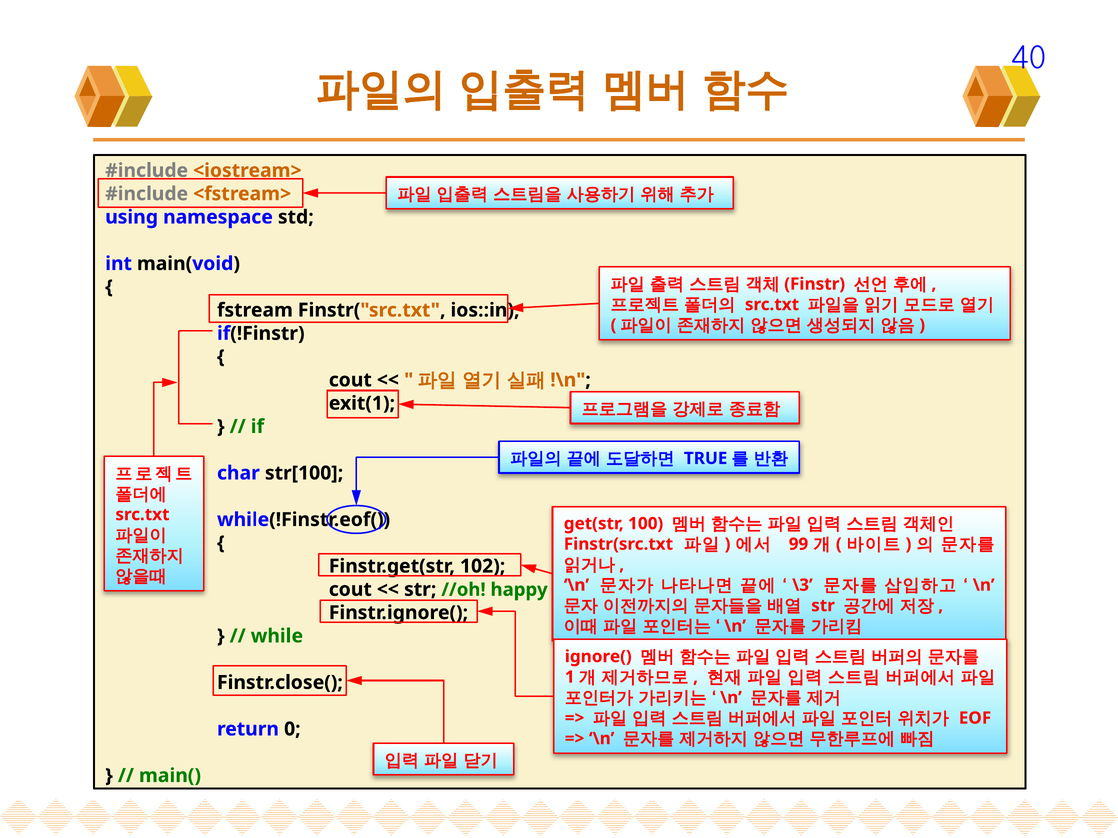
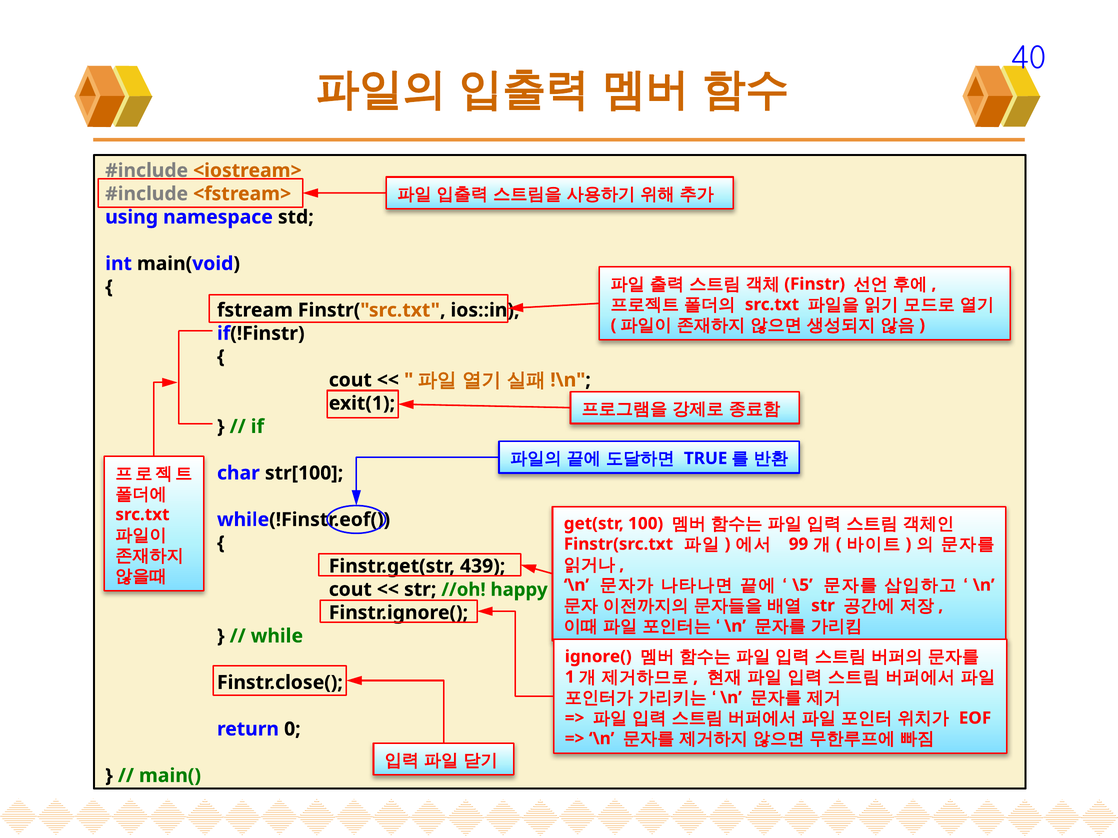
102: 102 -> 439 (483, 567)
\3: \3 -> \5 (802, 585)
